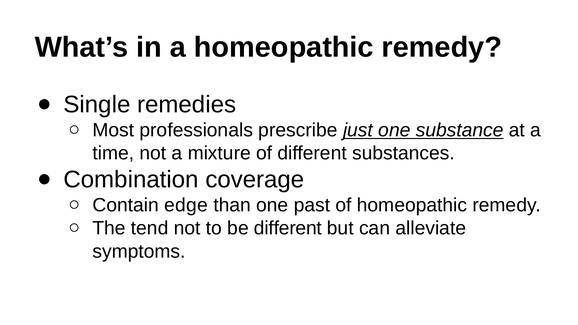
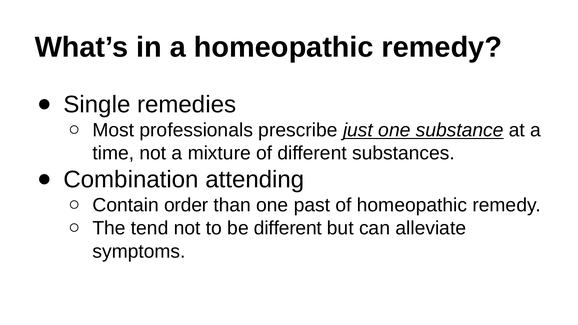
coverage: coverage -> attending (255, 180)
edge: edge -> order (186, 205)
